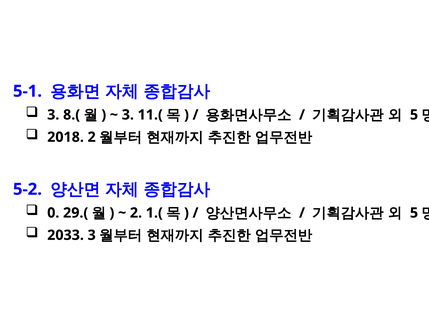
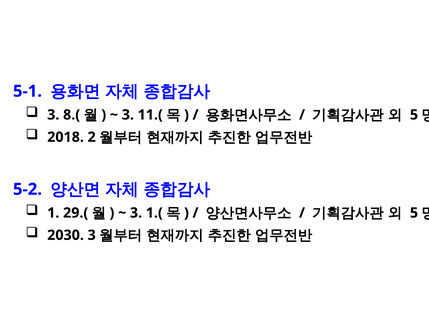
0: 0 -> 1 (53, 213)
2: 2 -> 3 (136, 213)
2033: 2033 -> 2030 (66, 235)
